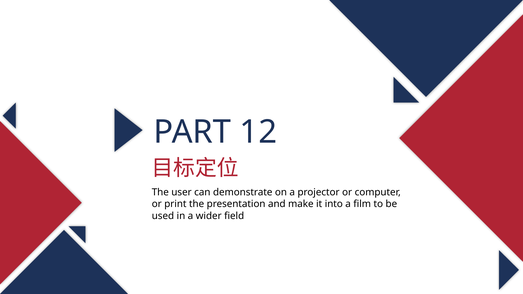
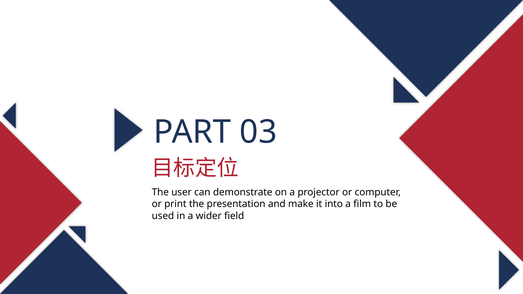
12: 12 -> 03 (258, 132)
